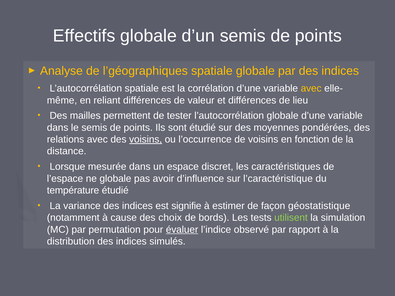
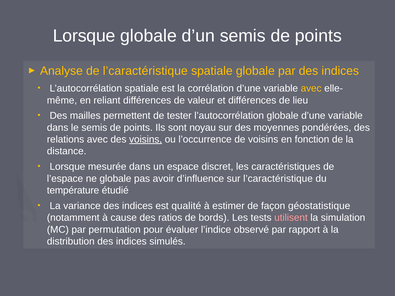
Effectifs: Effectifs -> Lorsque (84, 36)
de l’géographiques: l’géographiques -> l’caractéristique (145, 71)
sont étudié: étudié -> noyau (203, 128)
signifie: signifie -> qualité (186, 206)
choix: choix -> ratios (170, 218)
utilisent colour: light green -> pink (291, 218)
évaluer underline: present -> none (182, 230)
